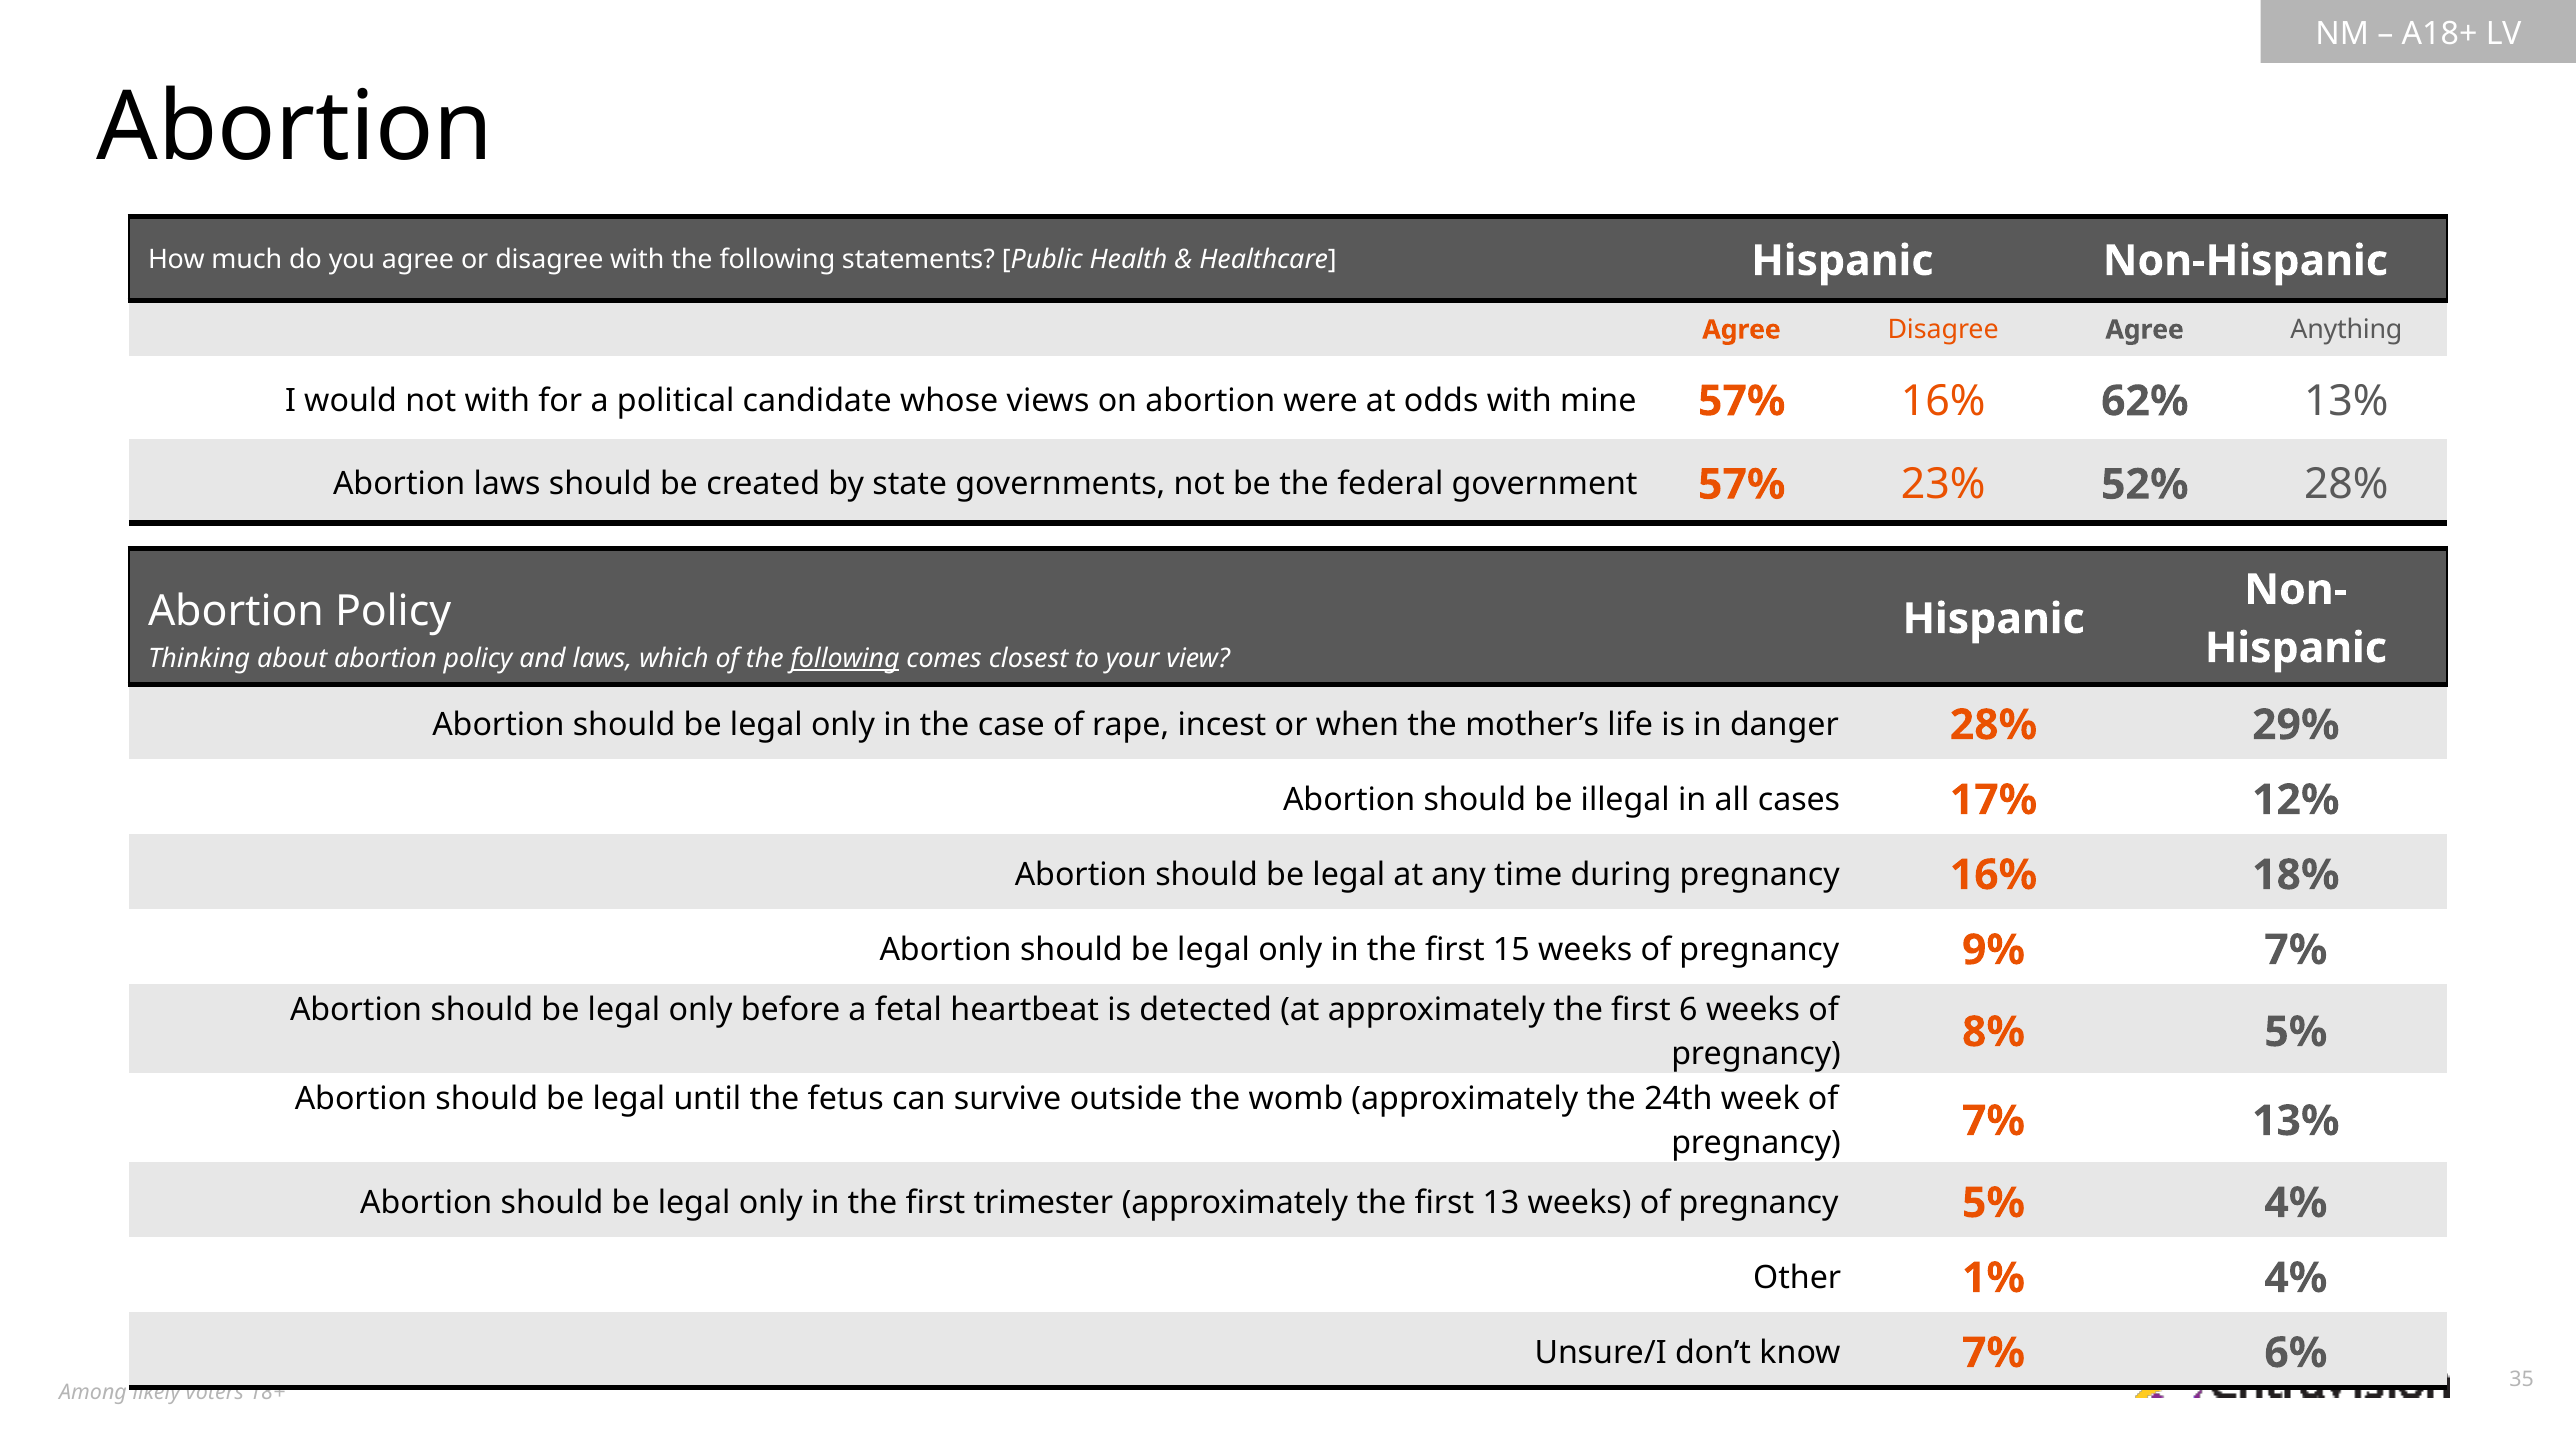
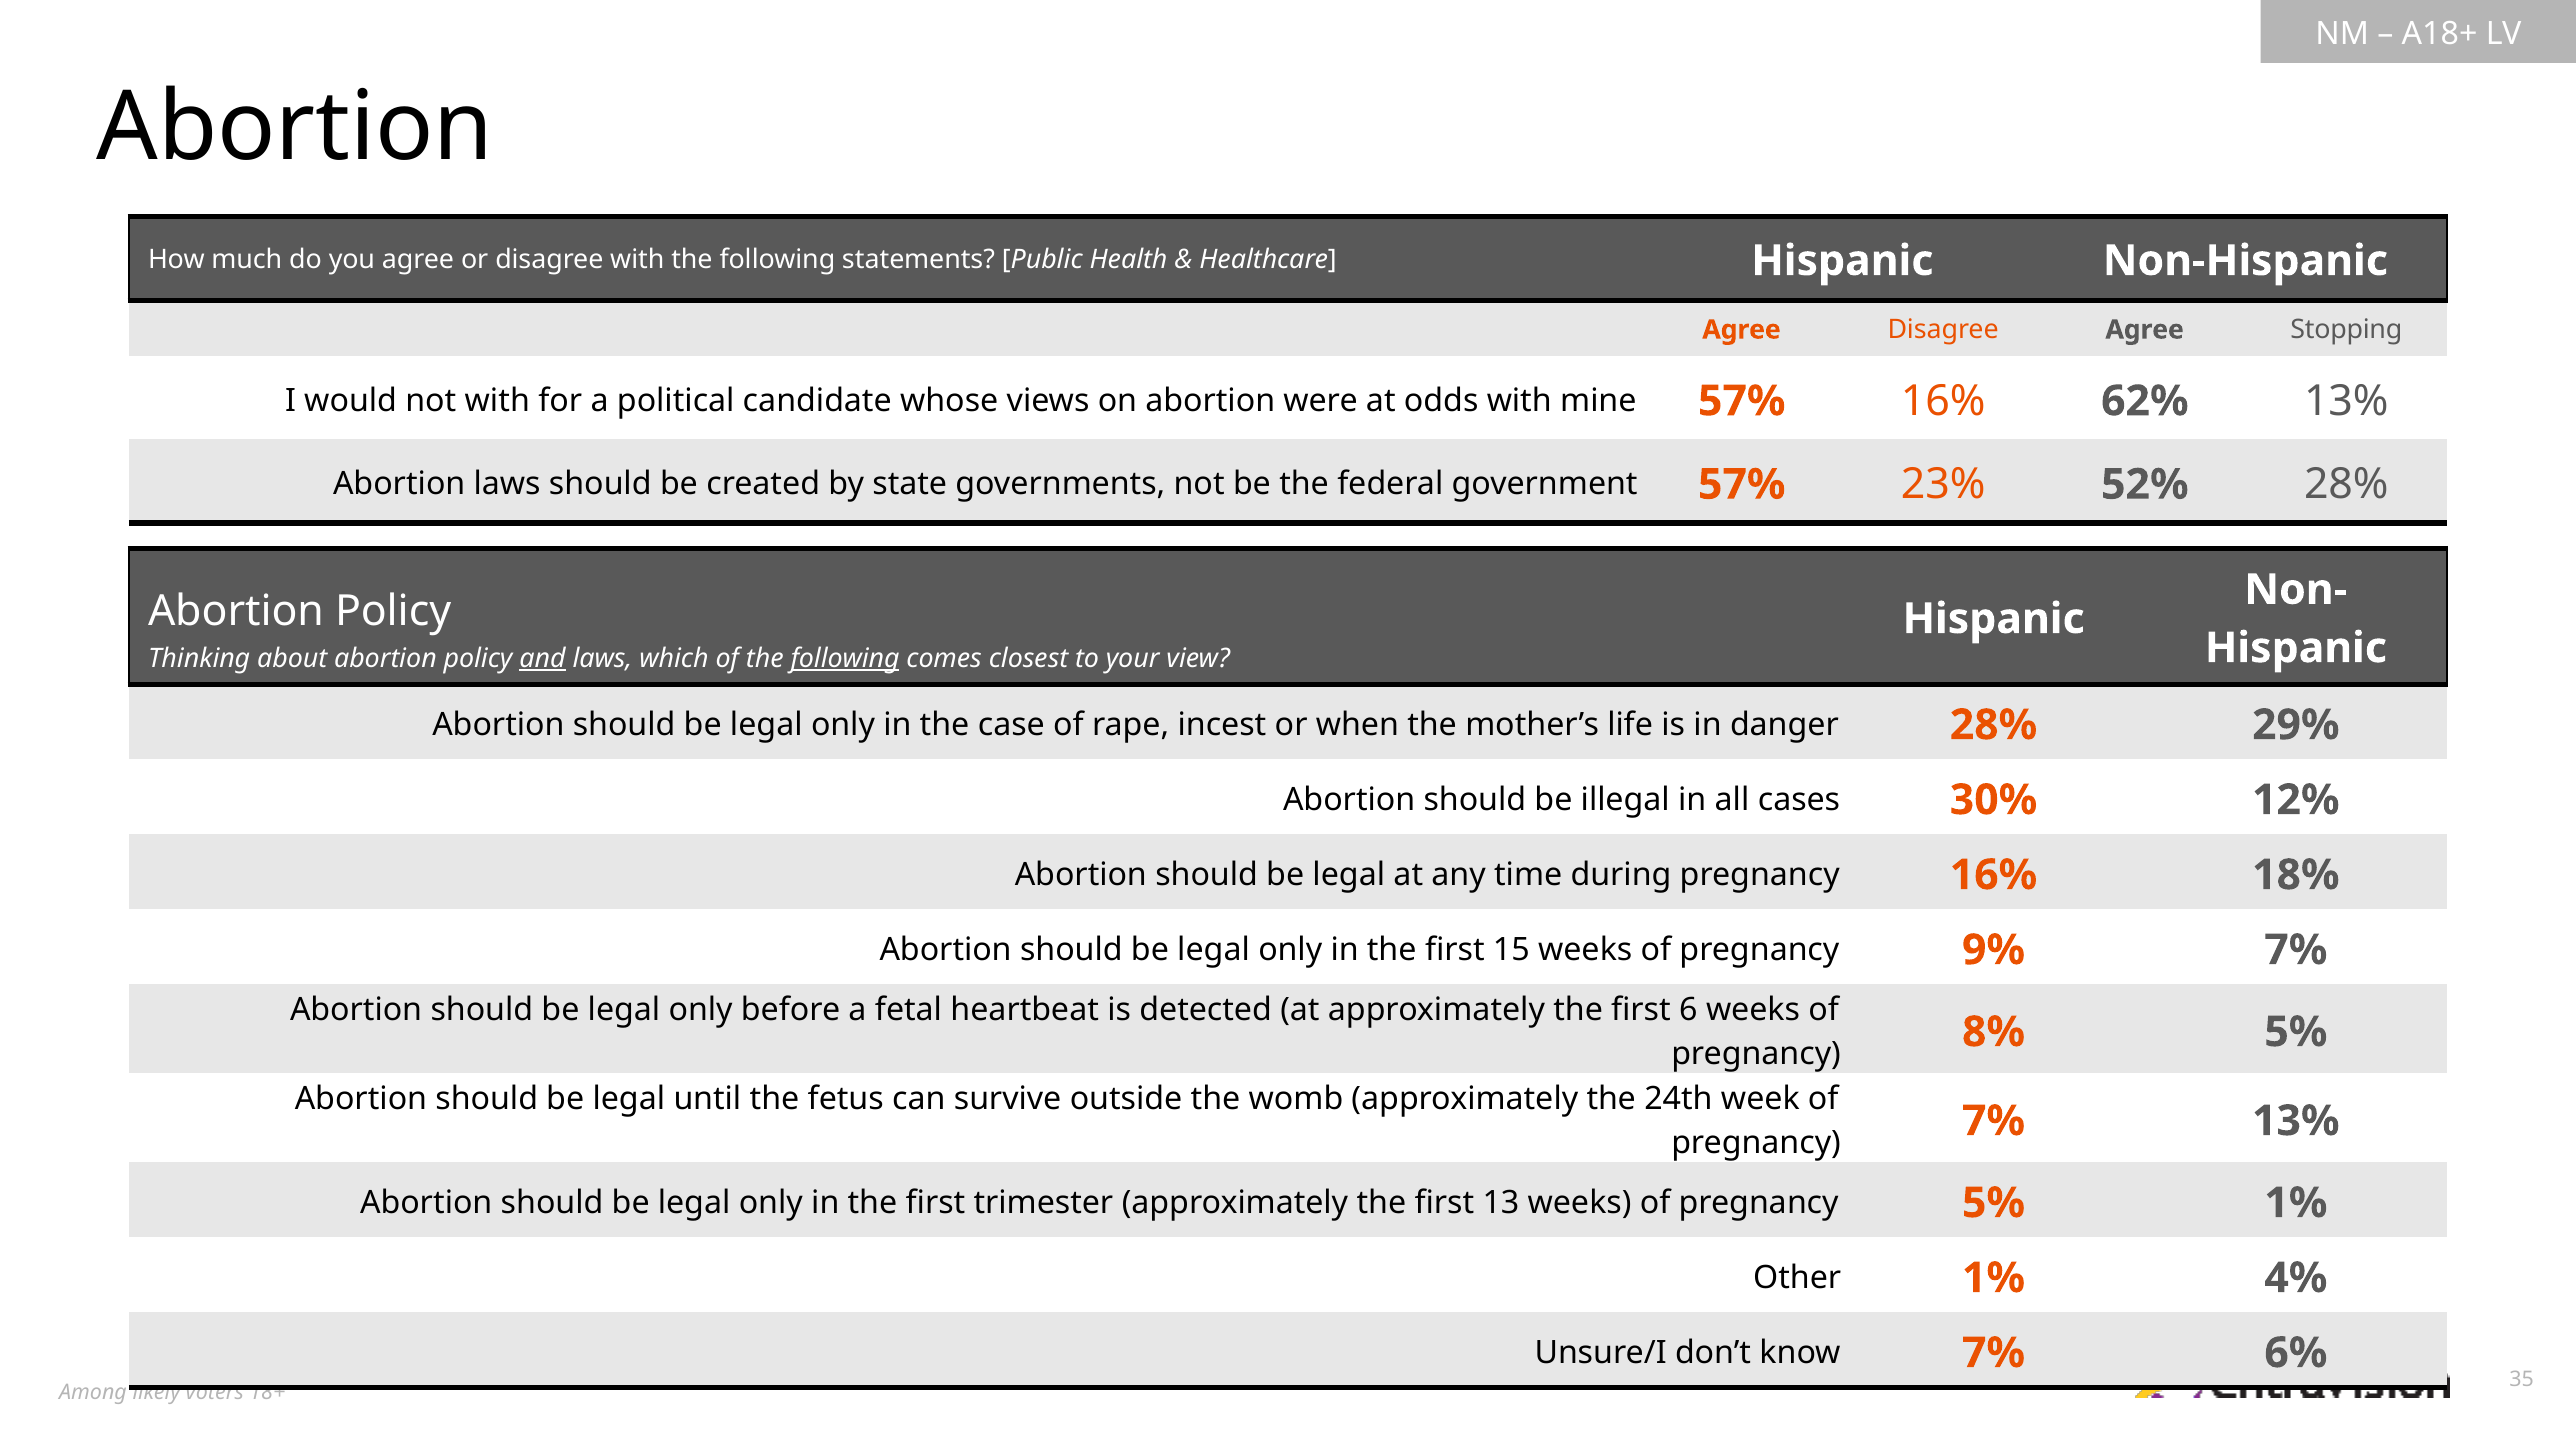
Anything: Anything -> Stopping (2346, 330)
and underline: none -> present (543, 658)
17%: 17% -> 30% (1994, 800)
5% 4%: 4% -> 1% (2296, 1203)
